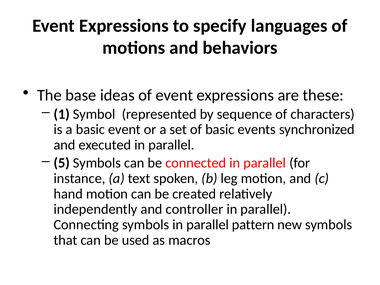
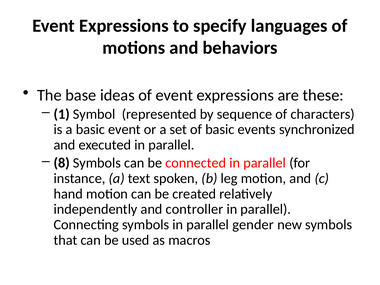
5: 5 -> 8 (62, 163)
pattern: pattern -> gender (253, 225)
